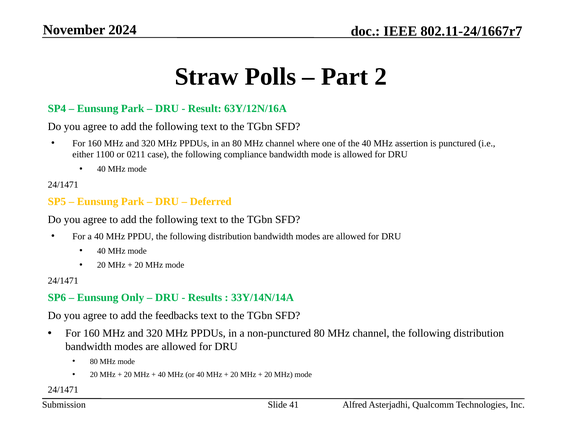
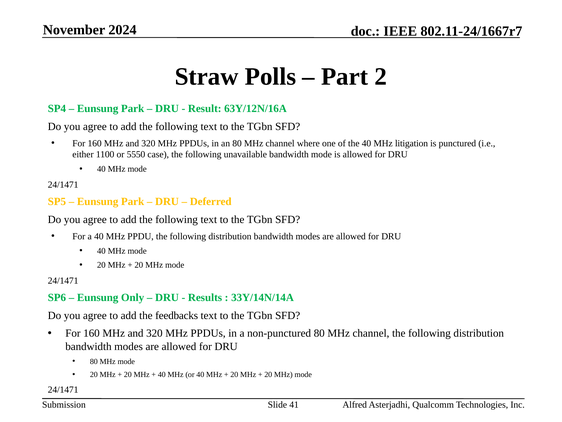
assertion: assertion -> litigation (412, 143)
0211: 0211 -> 5550 (136, 154)
compliance: compliance -> unavailable (245, 154)
